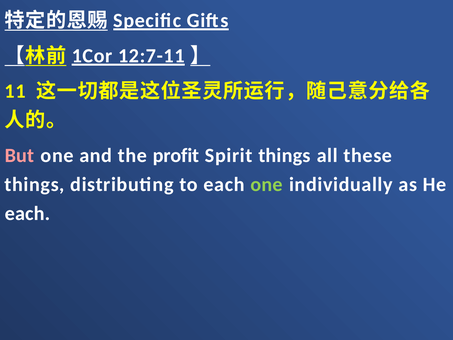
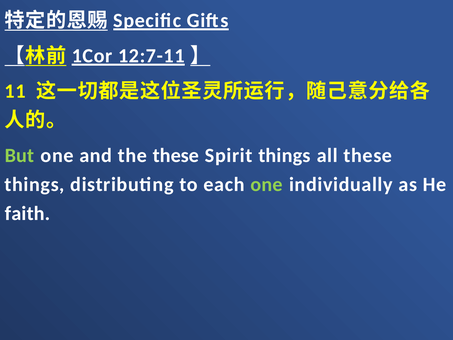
But colour: pink -> light green (20, 155)
the profit: profit -> these (176, 155)
each: each -> faith (28, 213)
